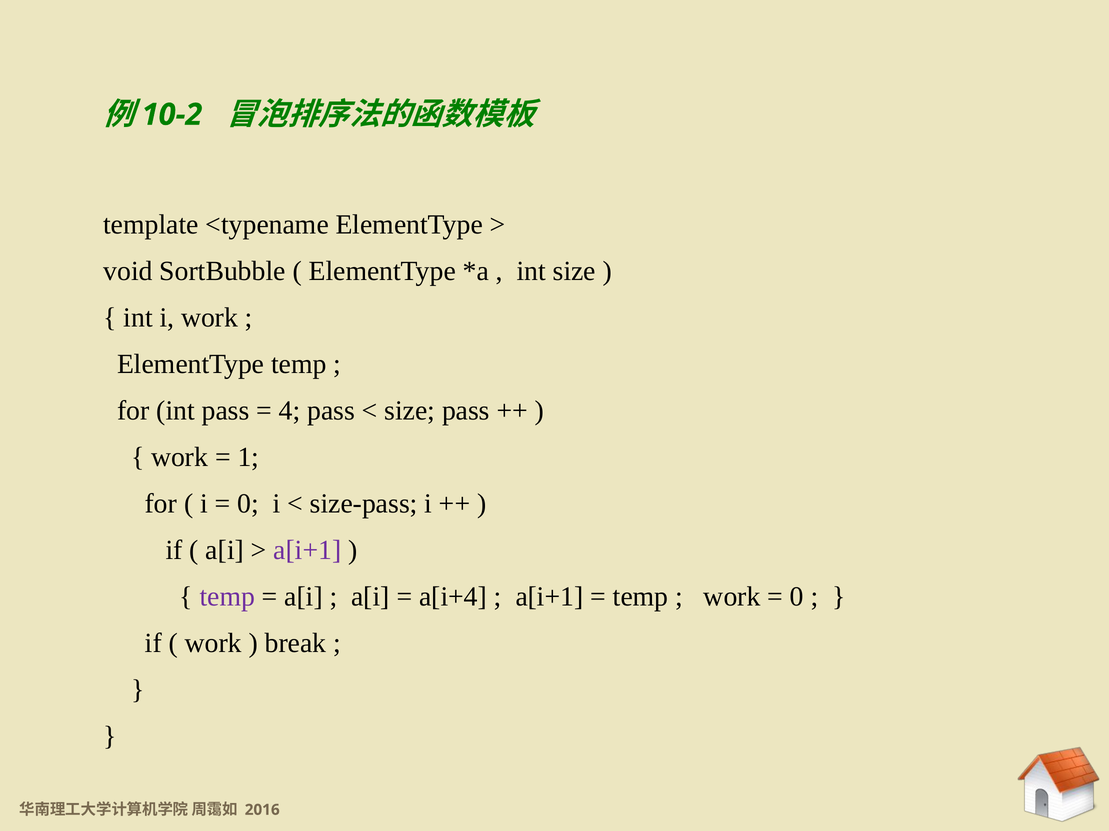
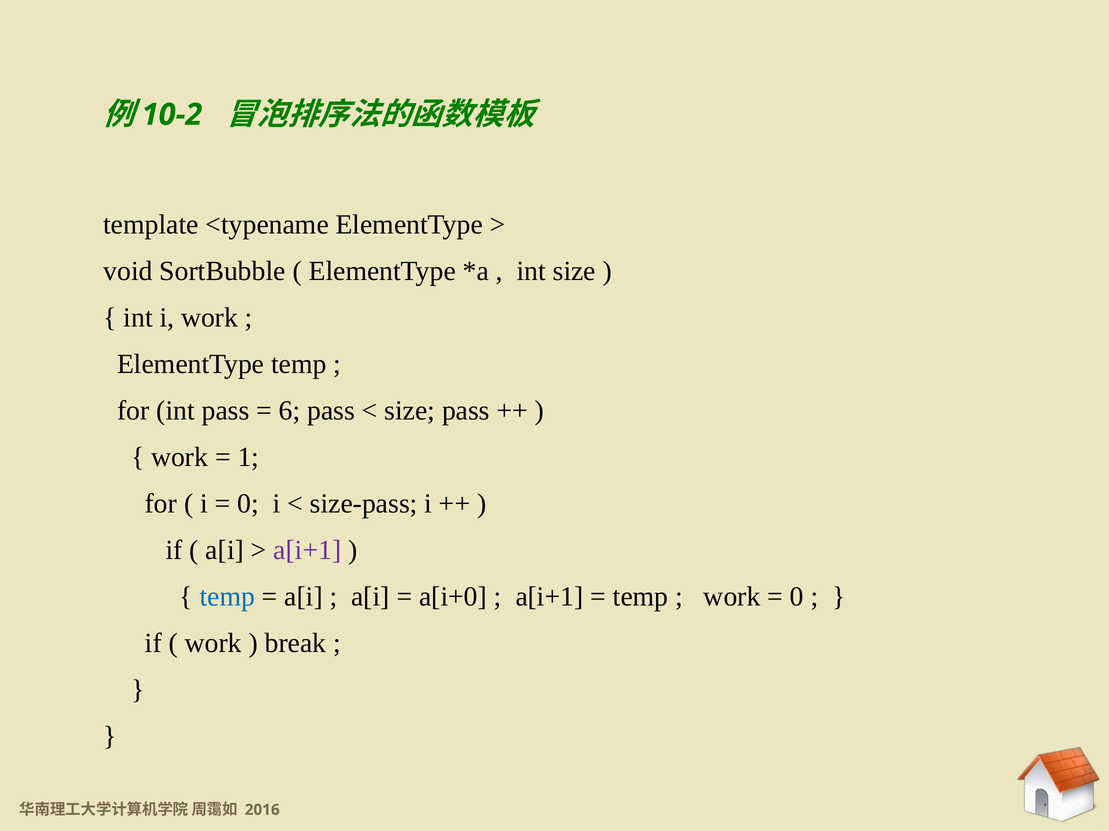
4: 4 -> 6 (290, 411)
temp colour: purple -> blue (227, 597)
a[i+4: a[i+4 -> a[i+0 (453, 597)
